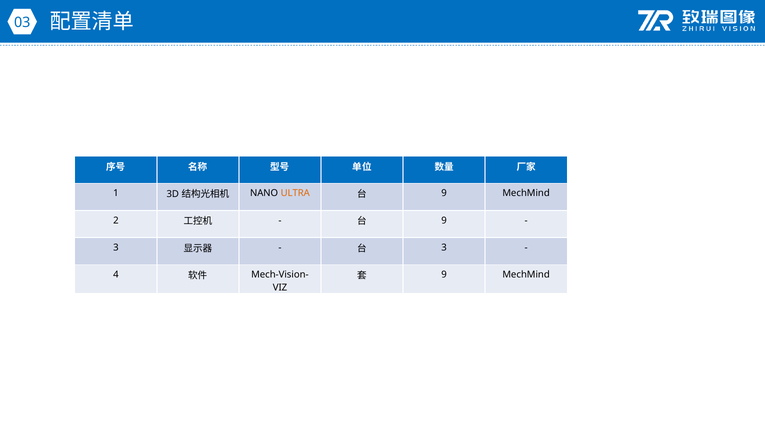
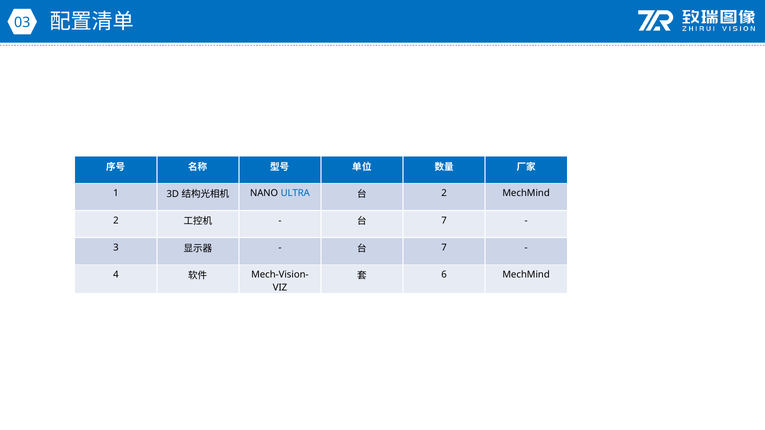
ULTRA colour: orange -> blue (295, 193)
9: 9 -> 2 (444, 193)
9: 9 -> 7 (444, 221)
3: 3 -> 7 (444, 248)
9: 9 -> 6 (444, 275)
